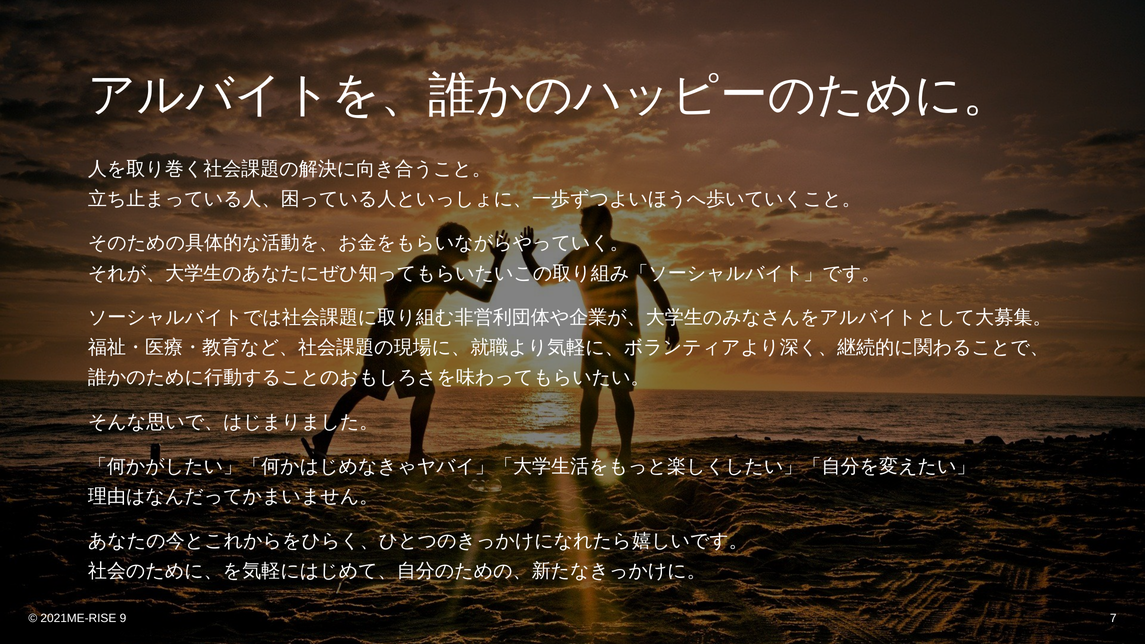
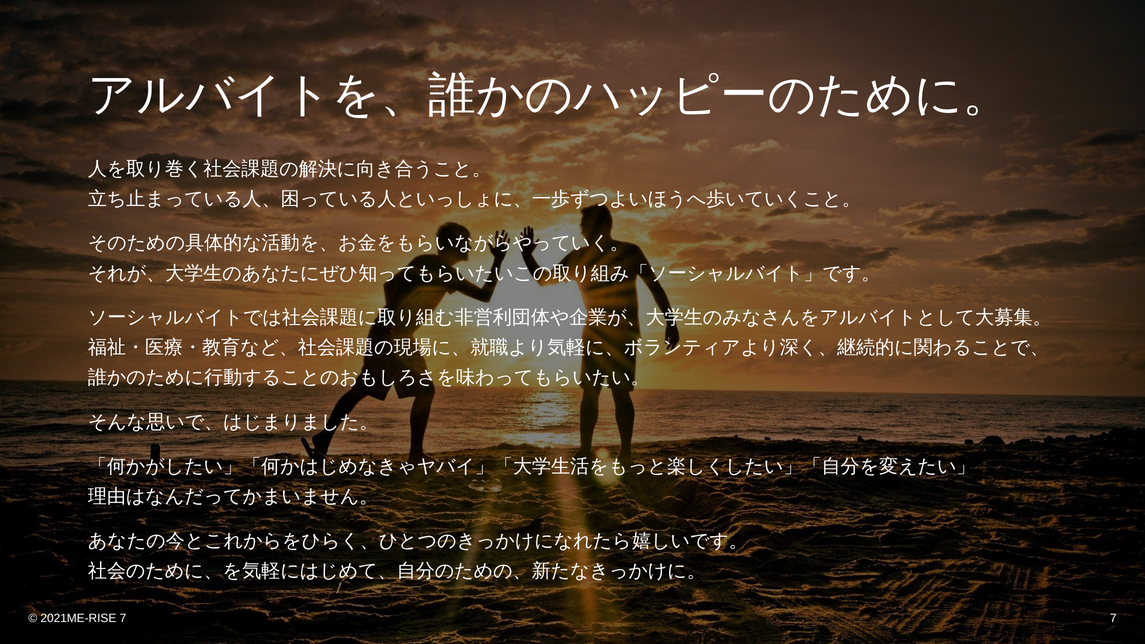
2021ME-RISE 9: 9 -> 7 (123, 618)
